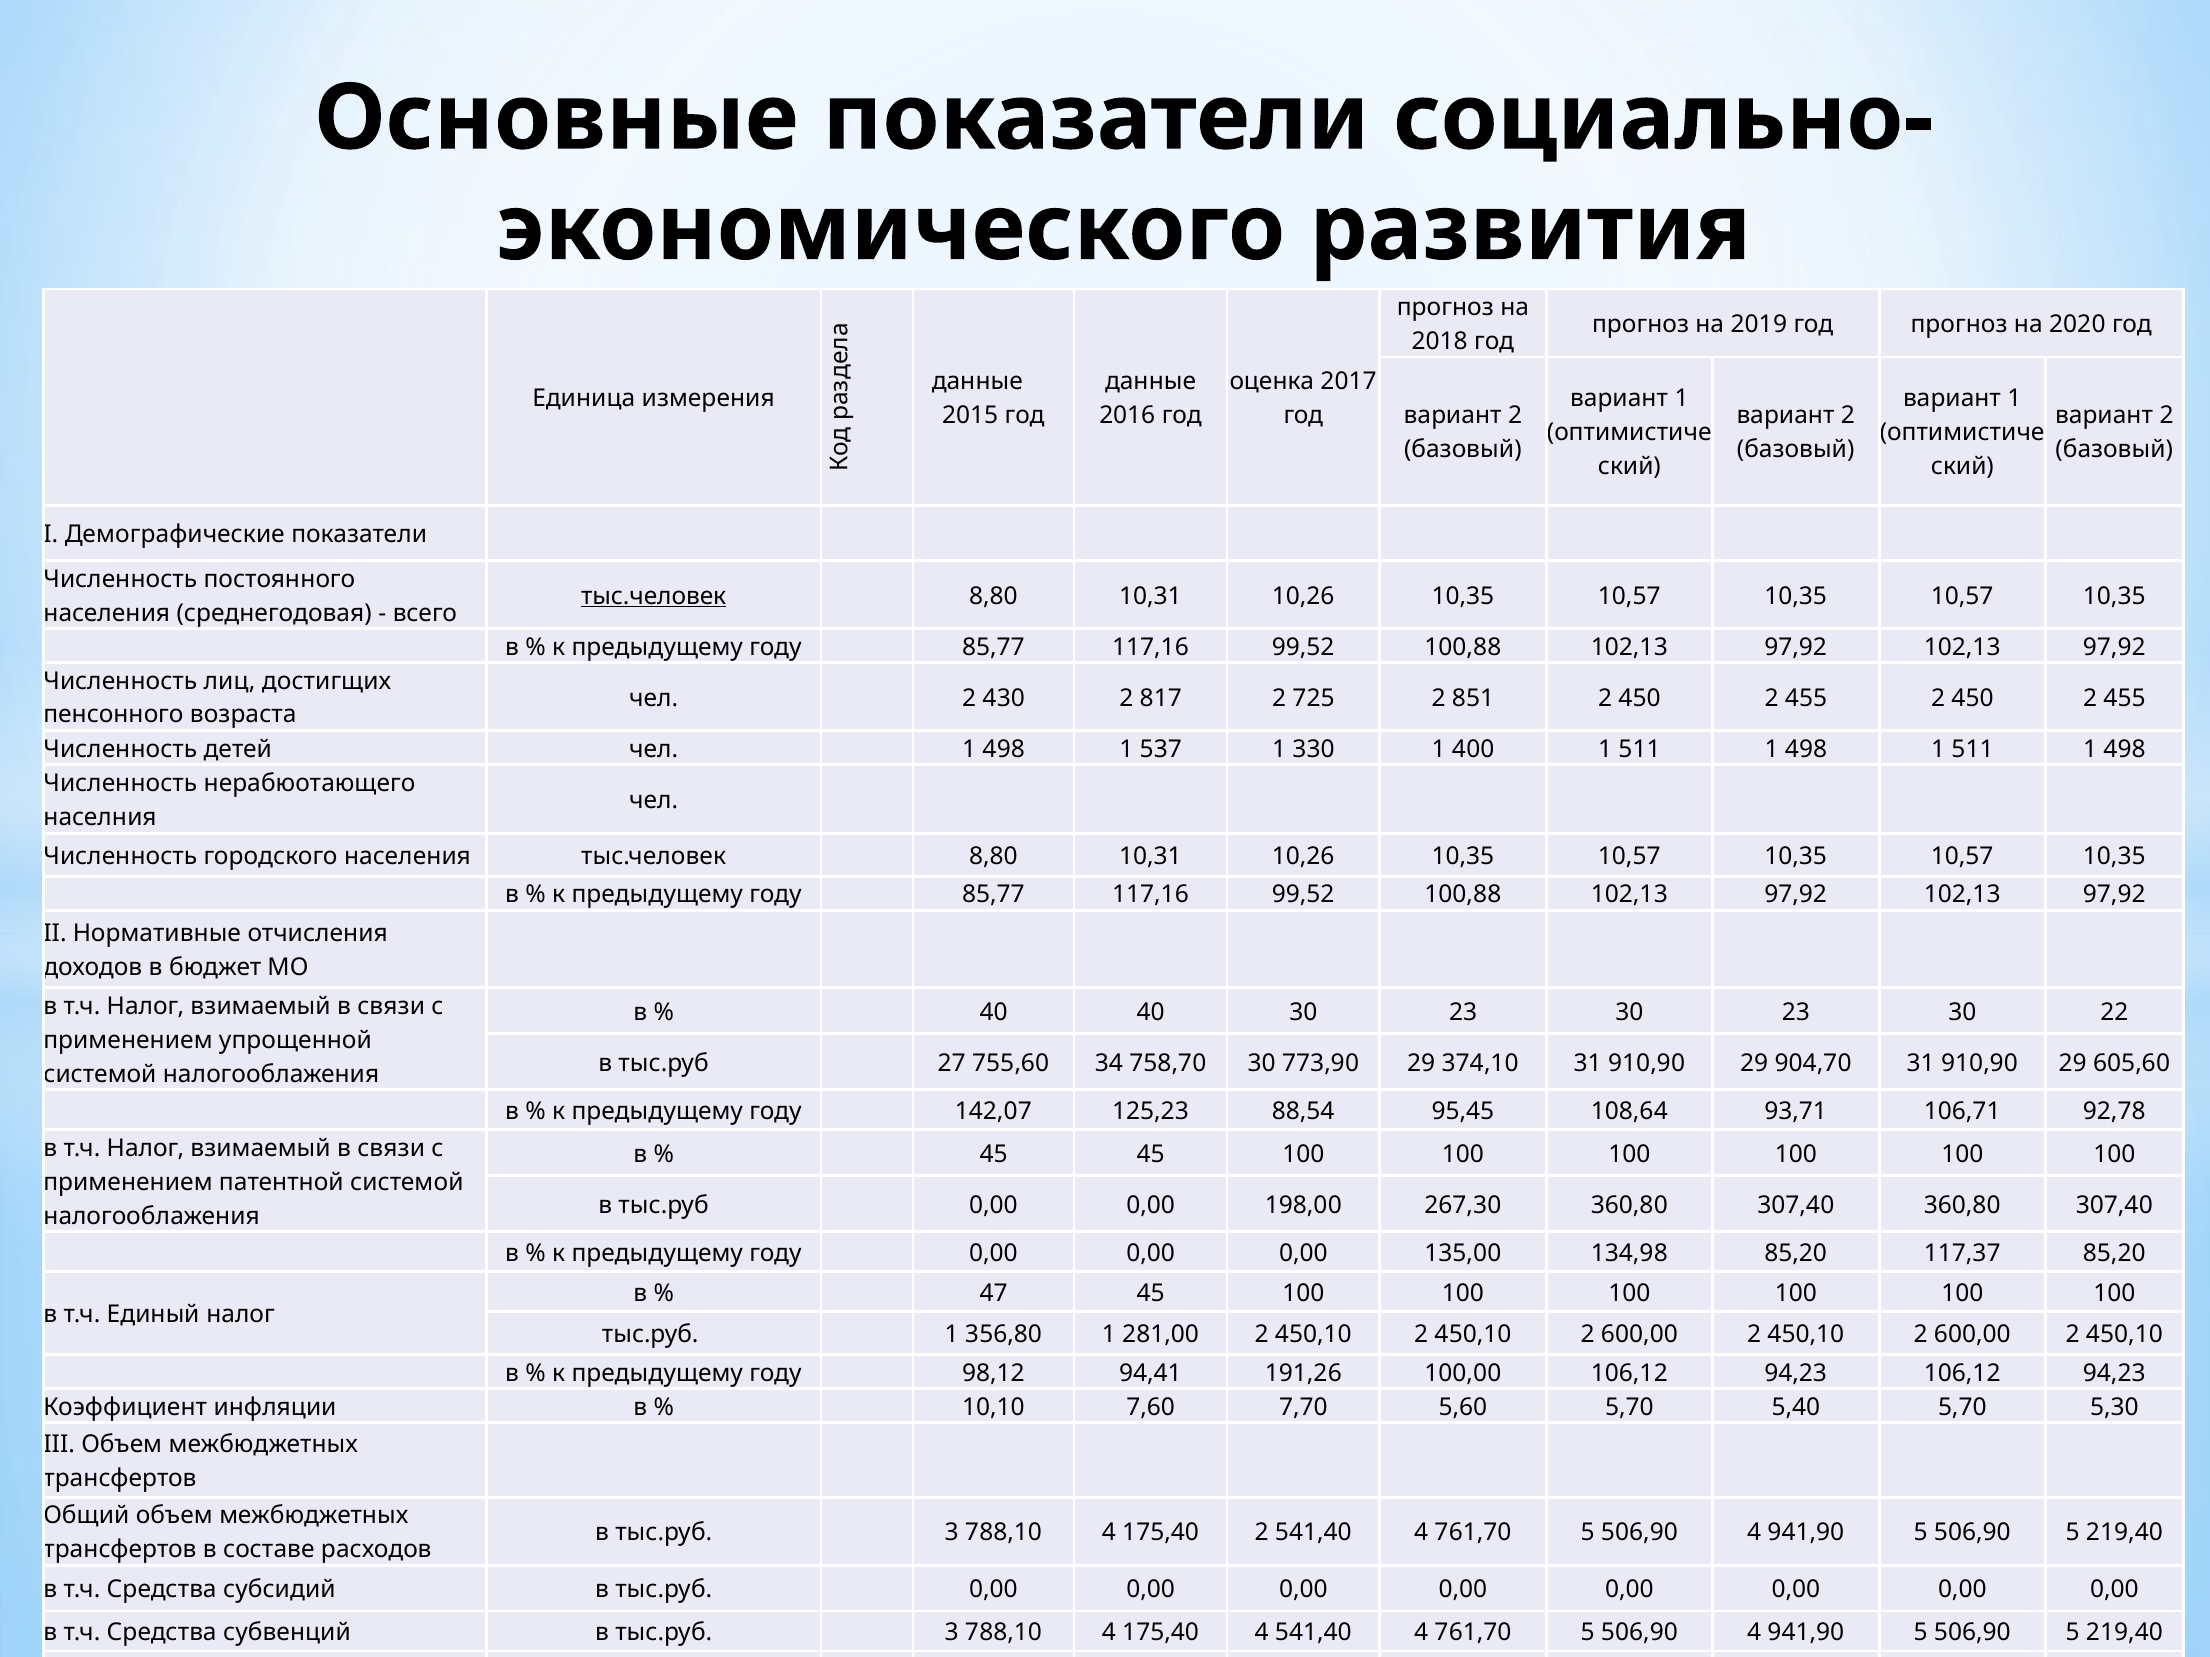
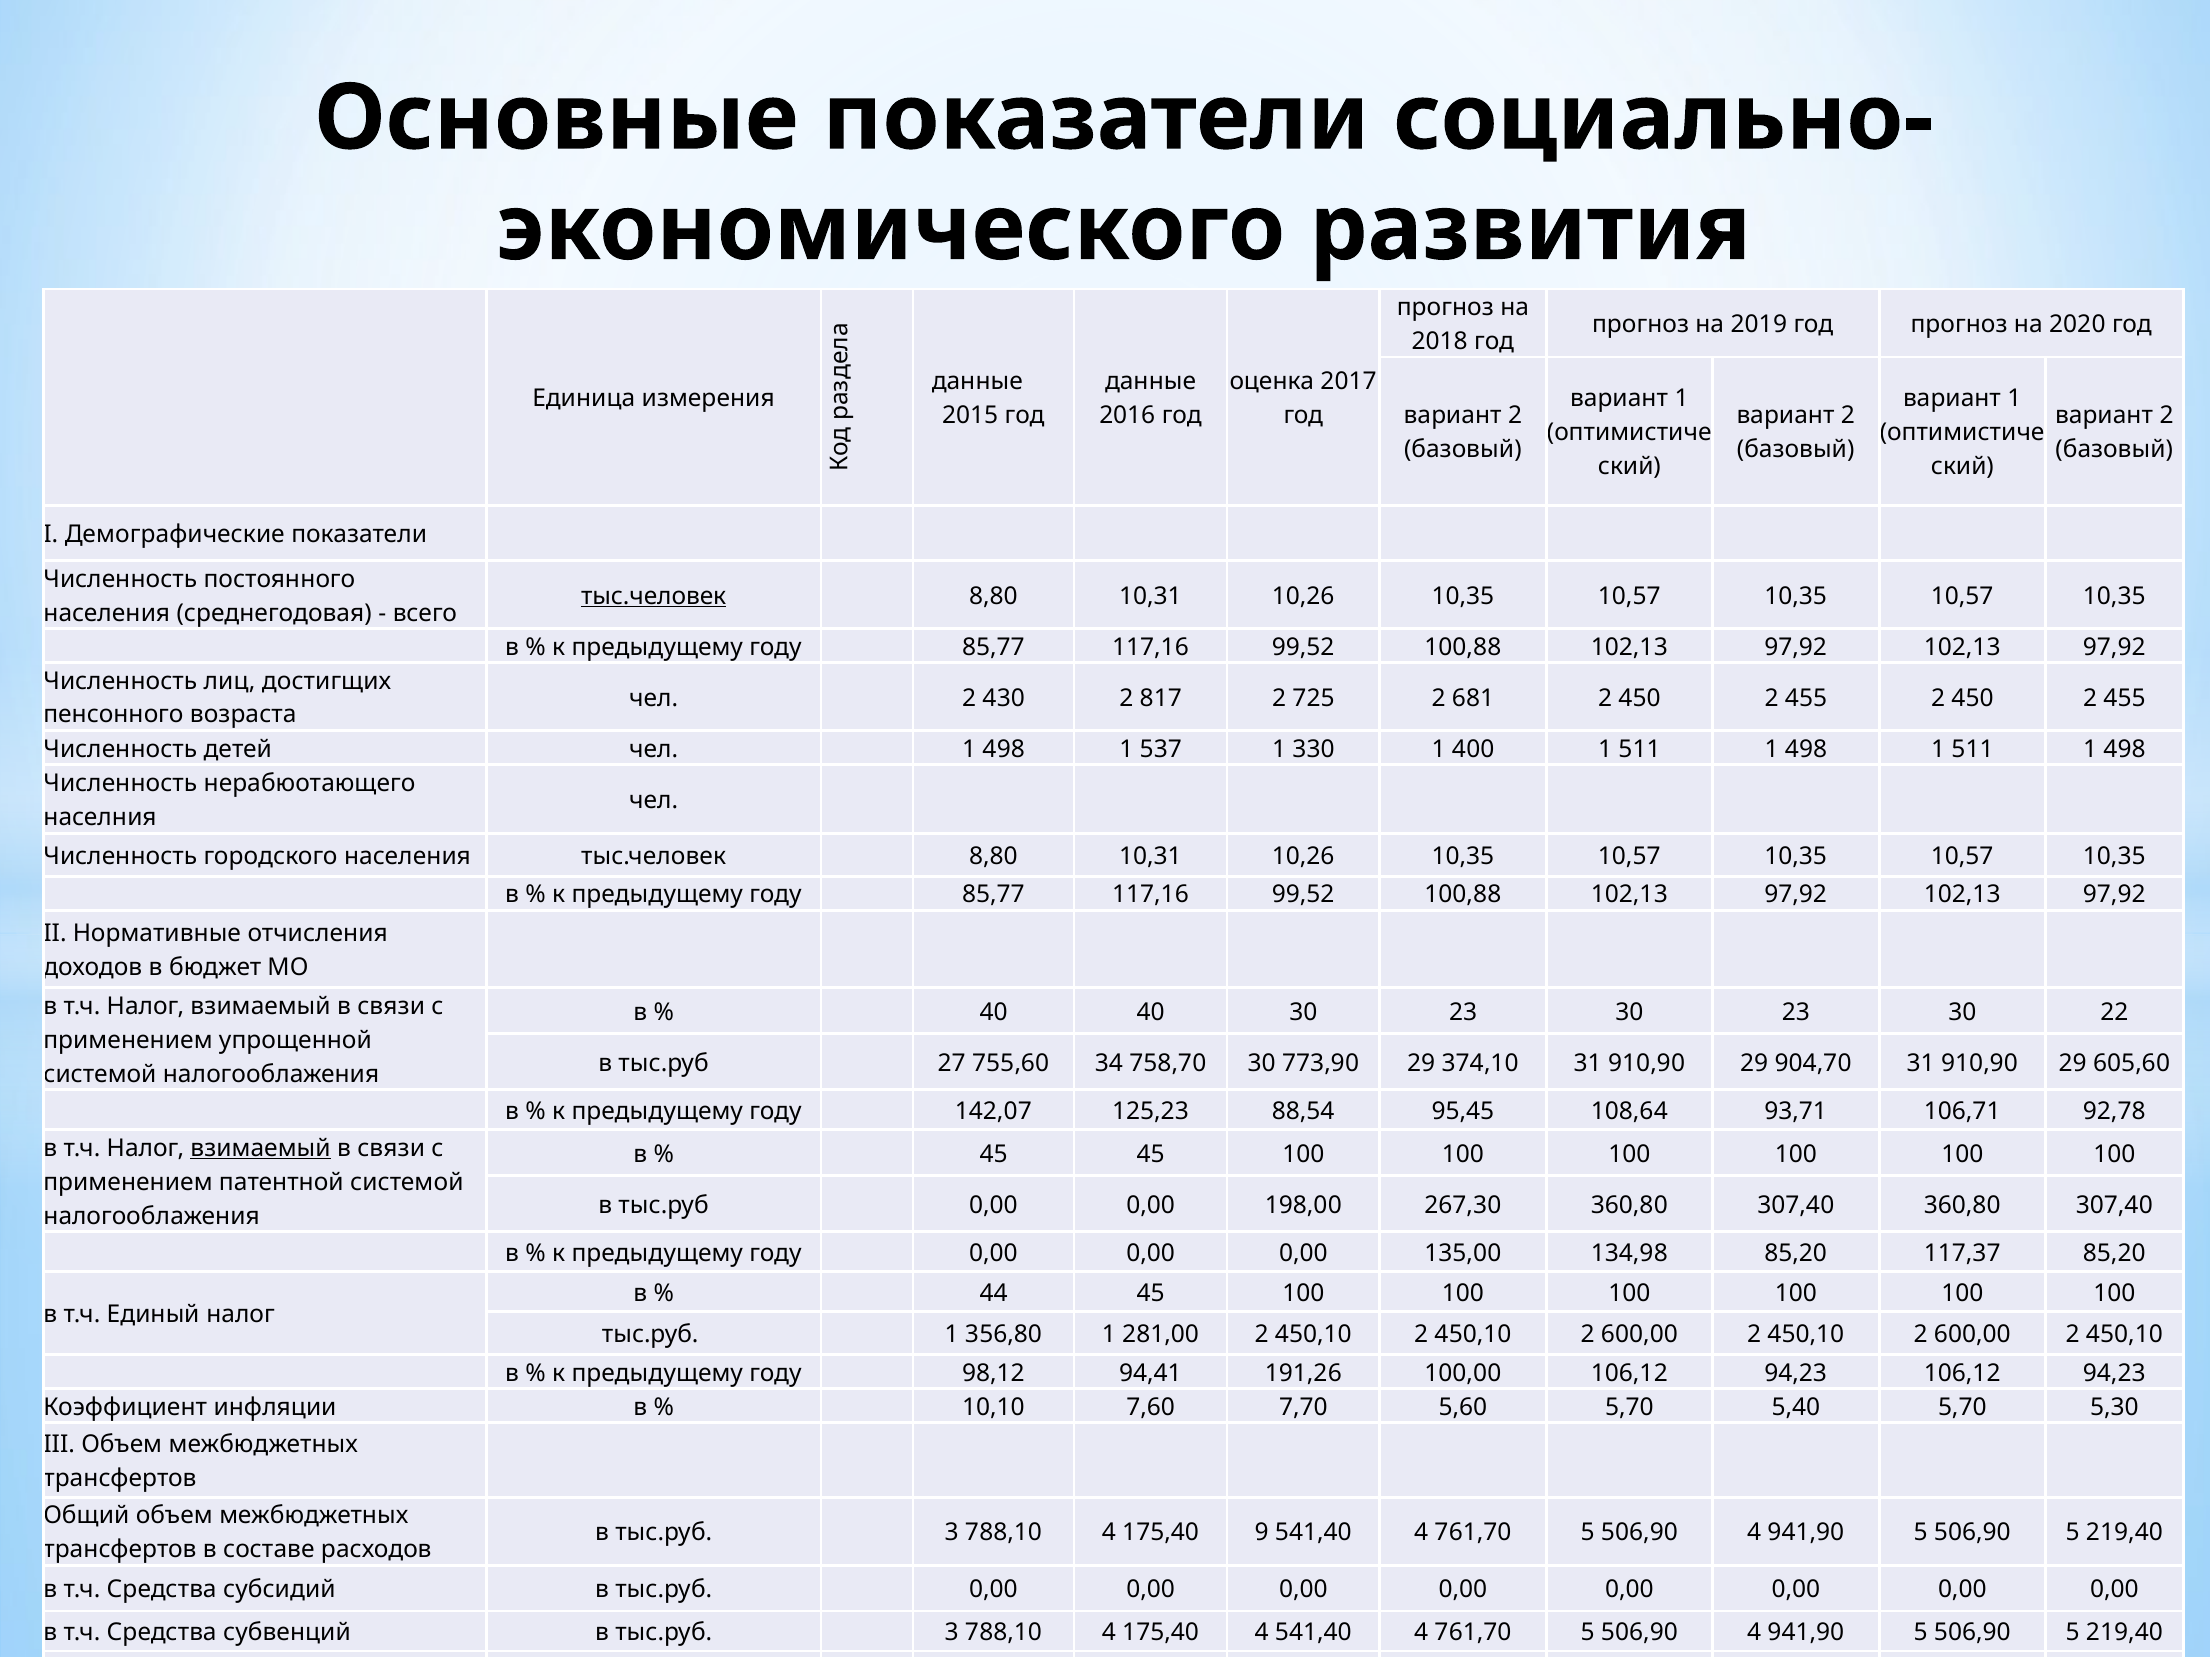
851: 851 -> 681 (1473, 698)
взимаемый underline: none -> present (261, 1148)
47: 47 -> 44 (994, 1294)
175,40 2: 2 -> 9 (1262, 1533)
